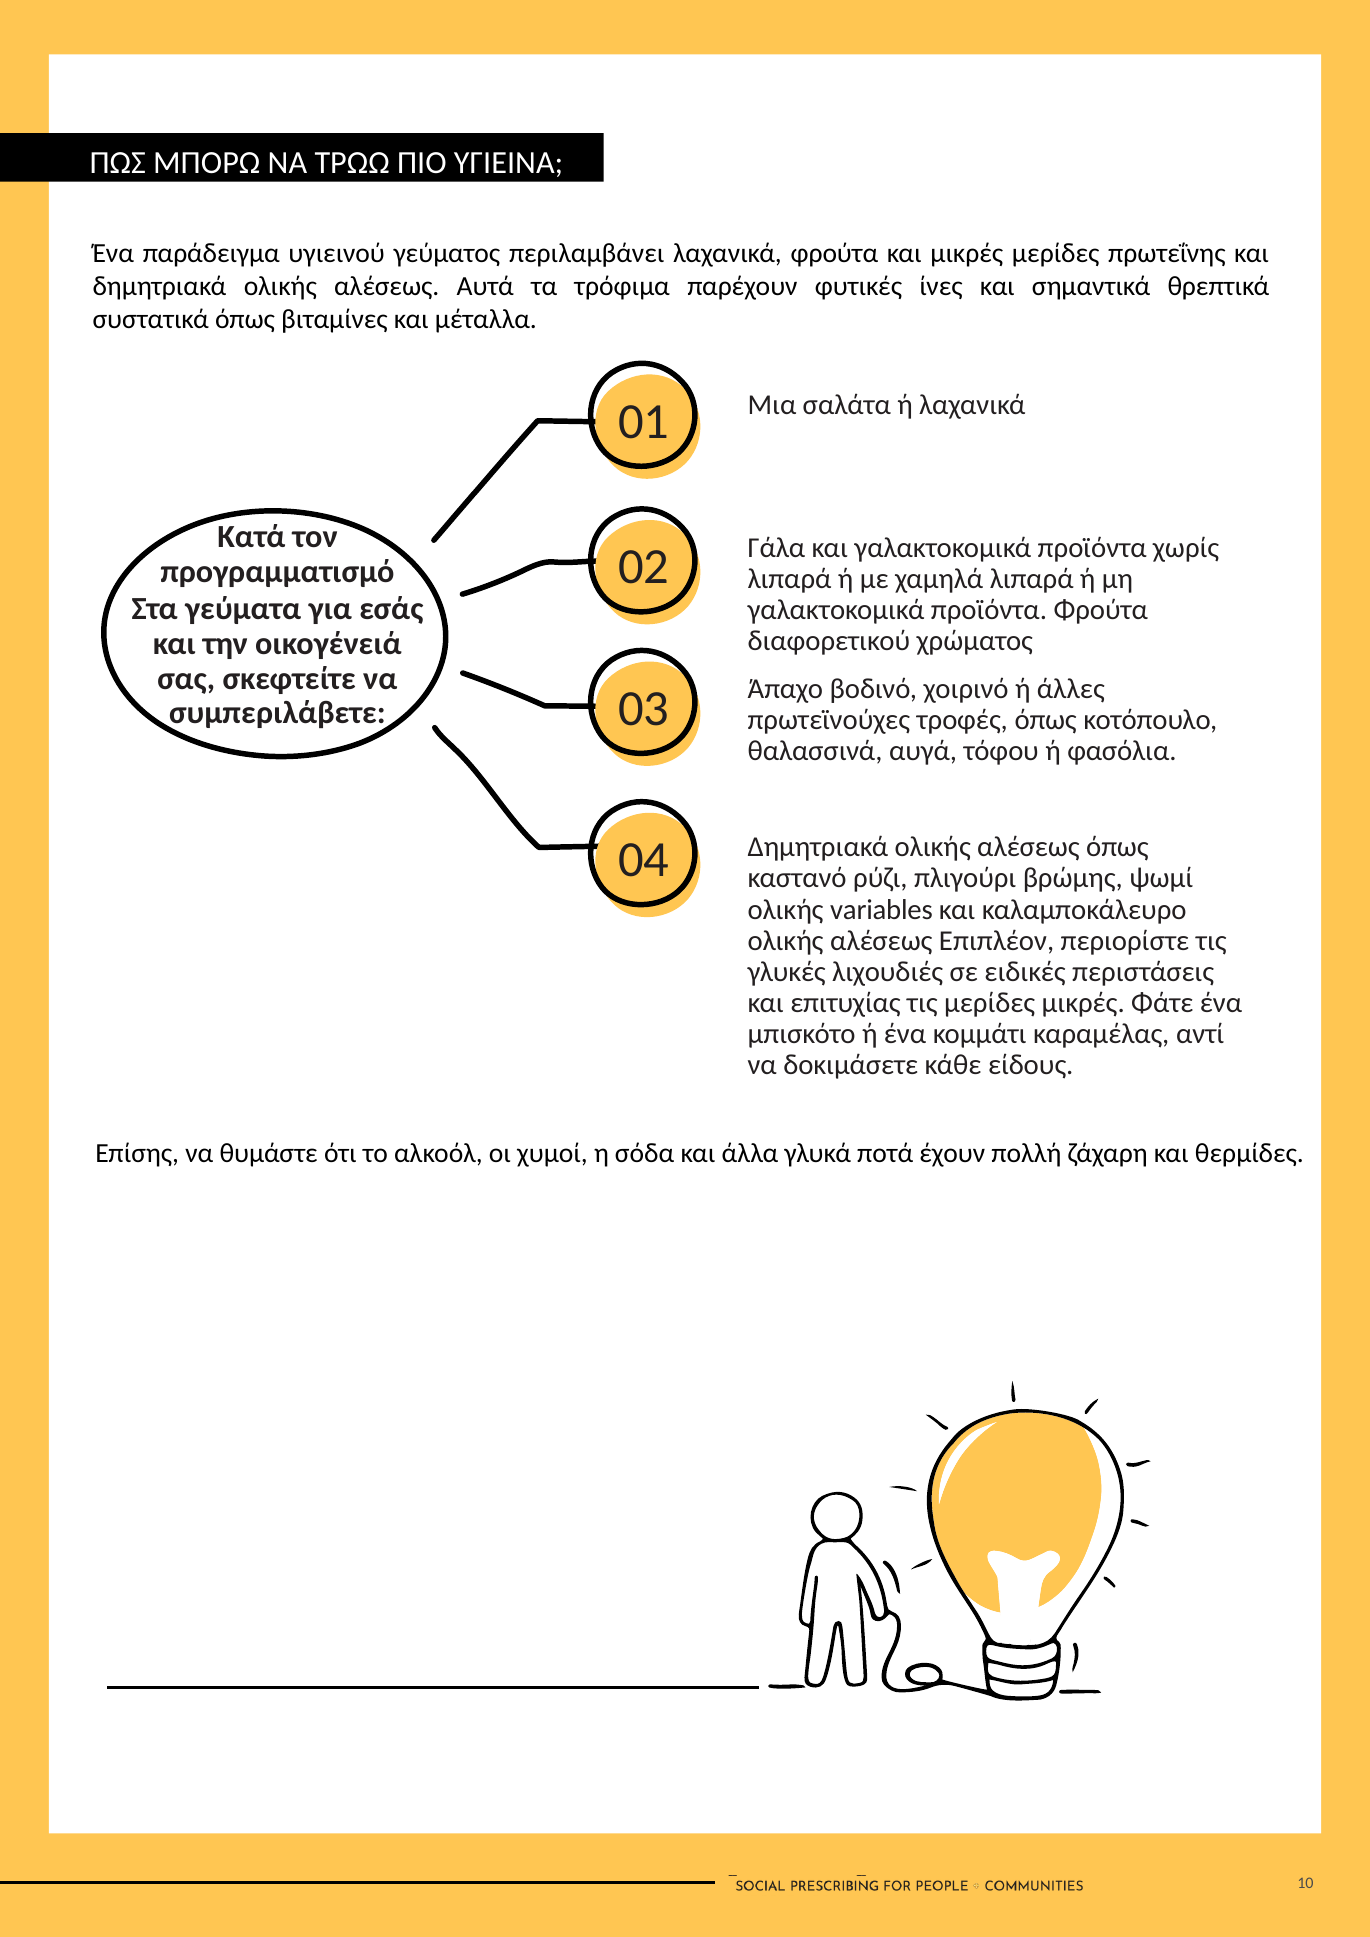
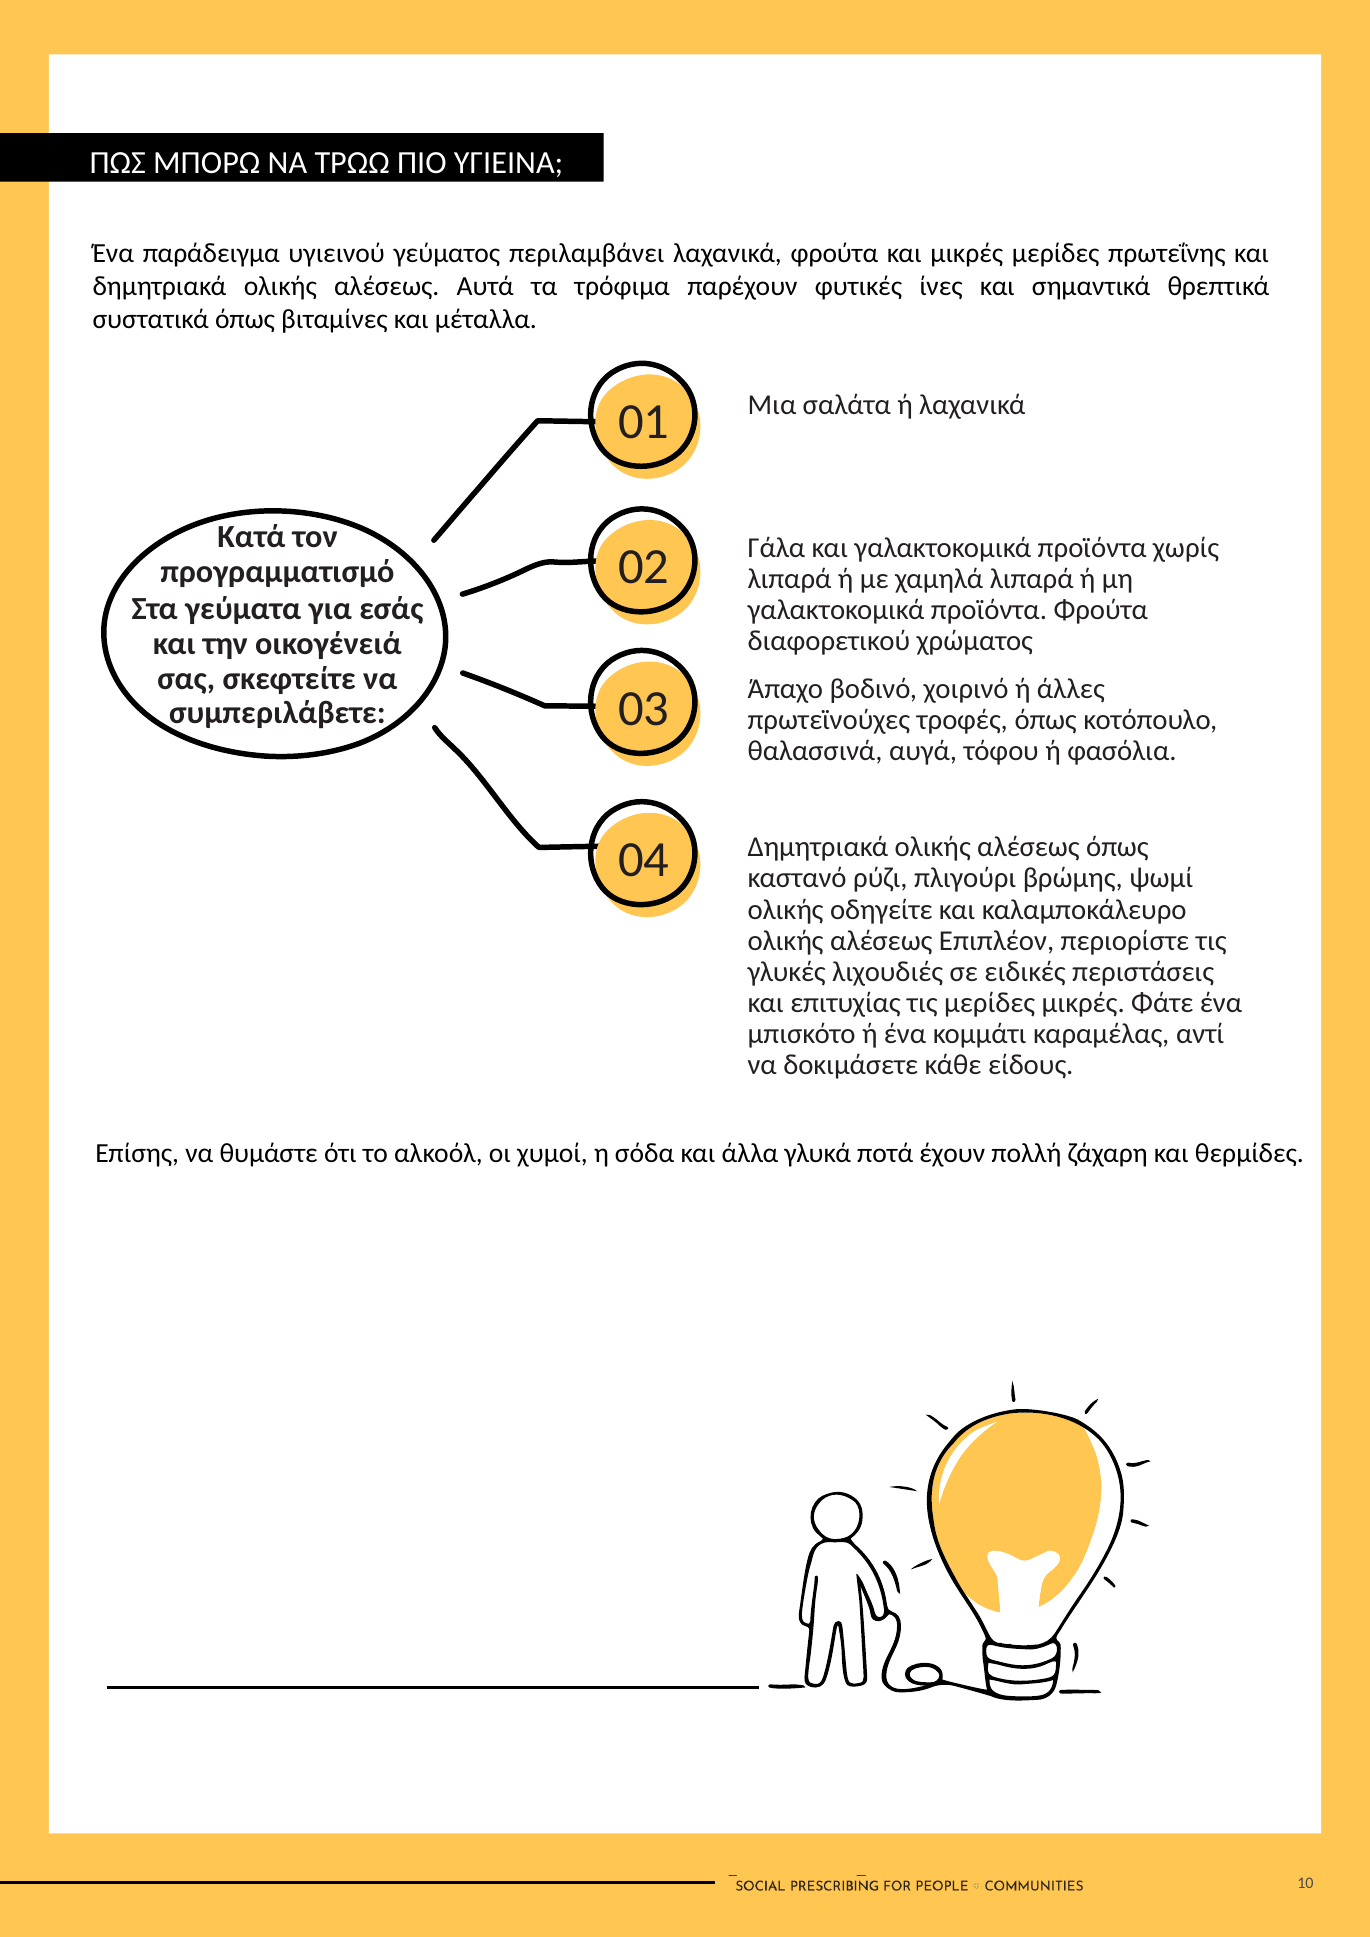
variables: variables -> οδηγείτε (881, 910)
